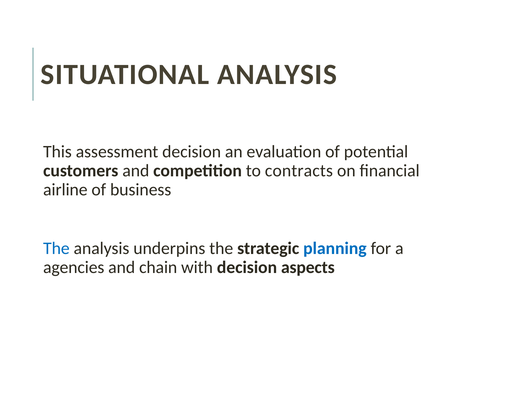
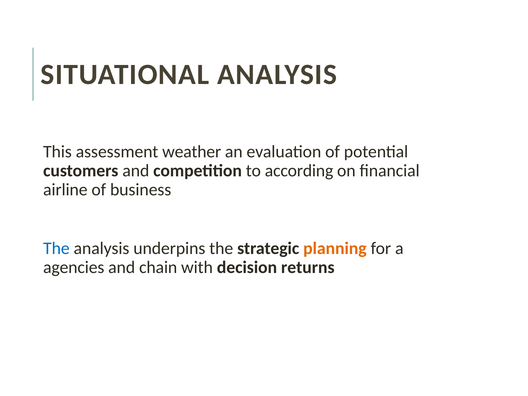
assessment decision: decision -> weather (192, 152)
contracts: contracts -> according (299, 171)
planning colour: blue -> orange (335, 248)
aspects: aspects -> returns (308, 267)
